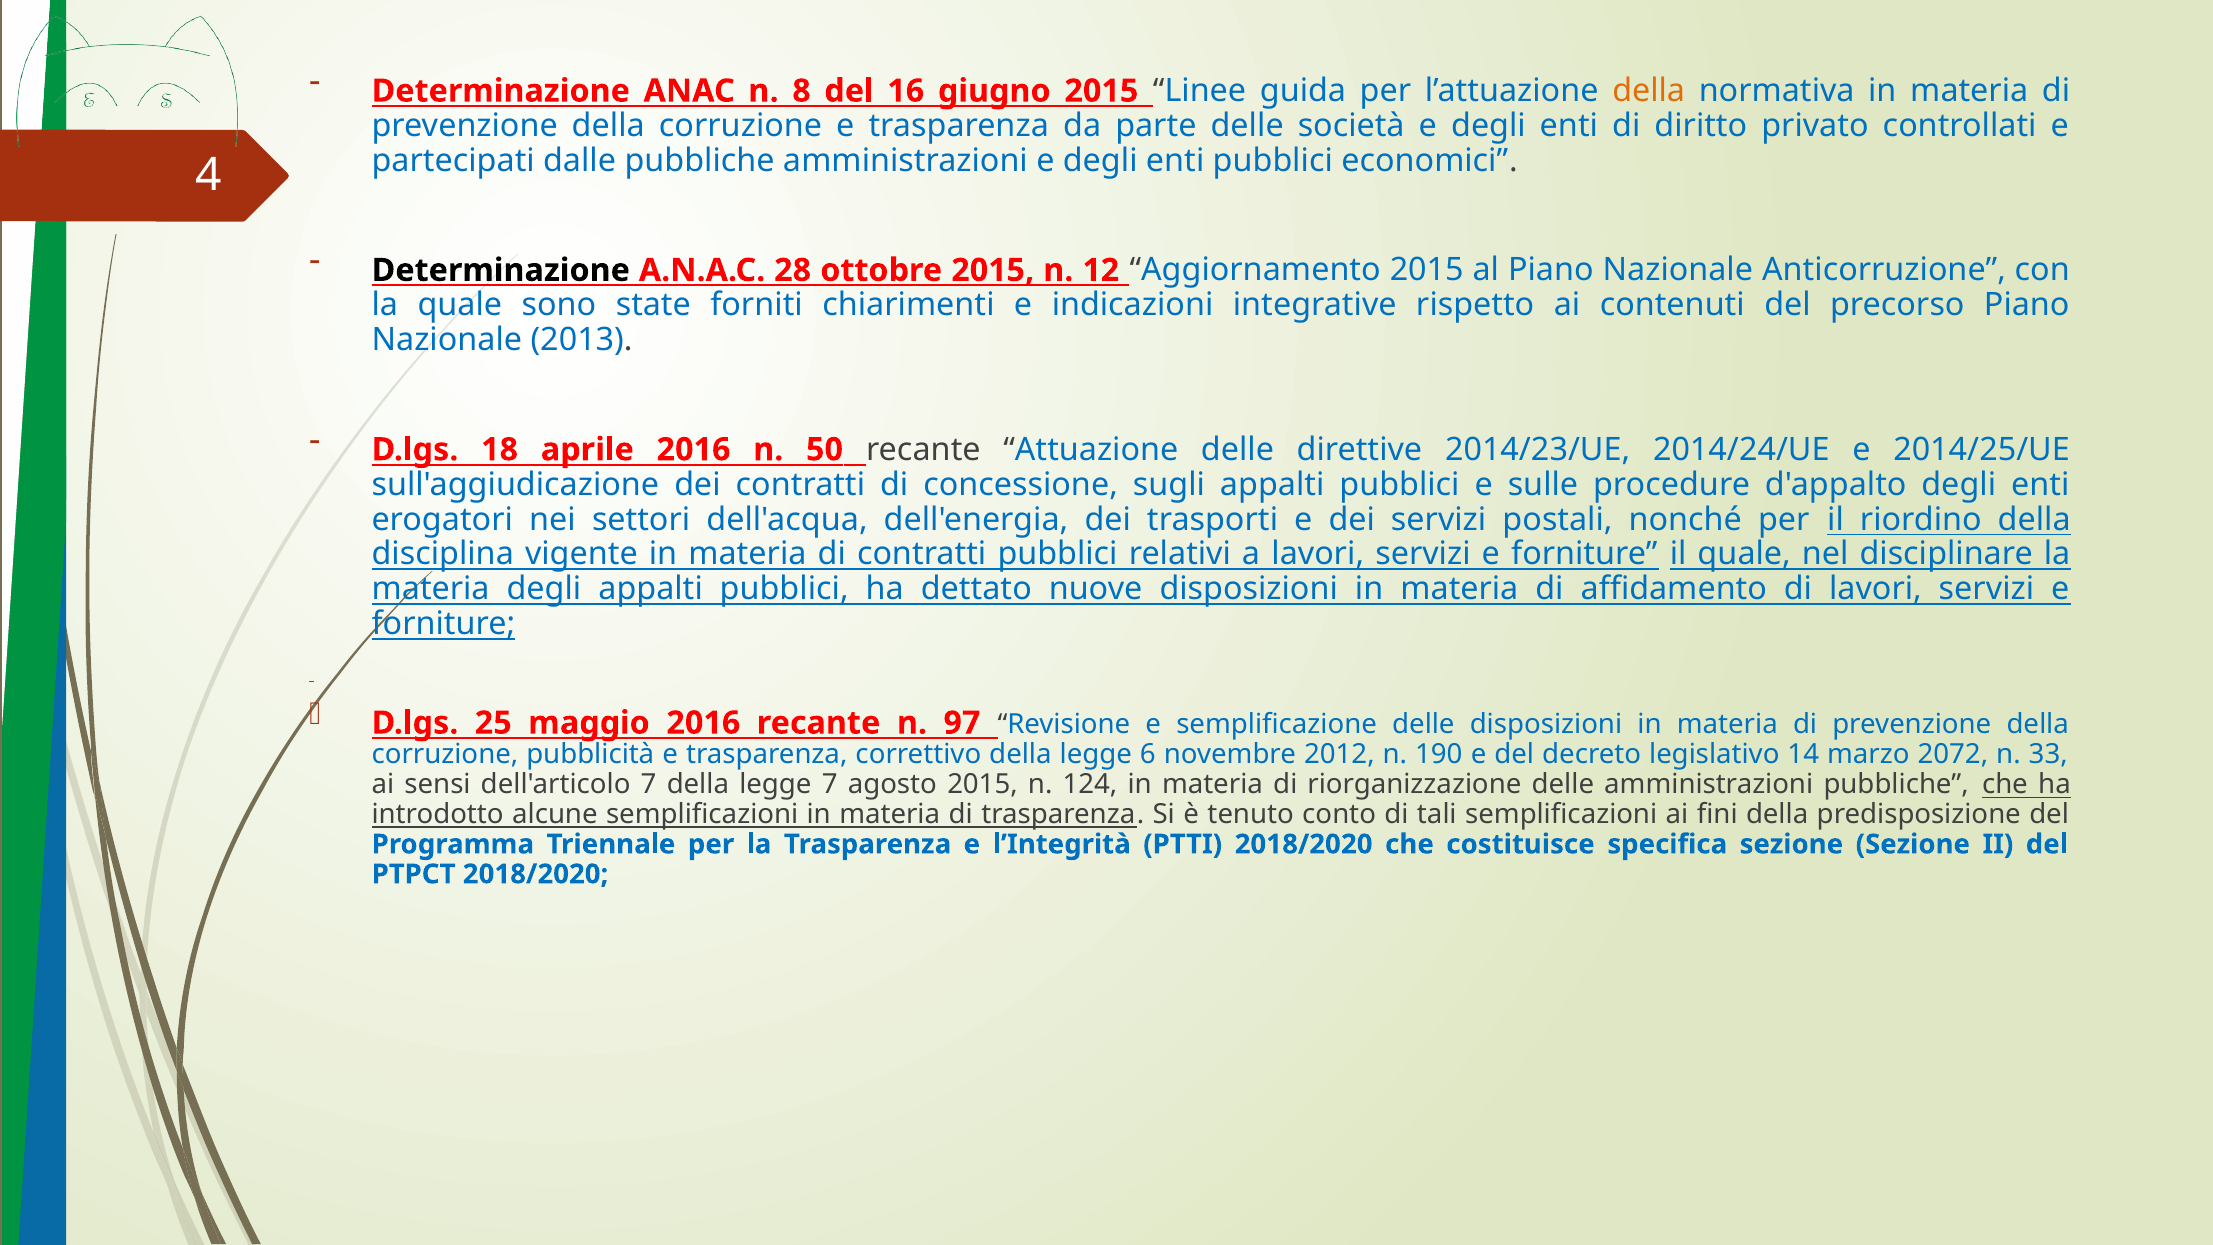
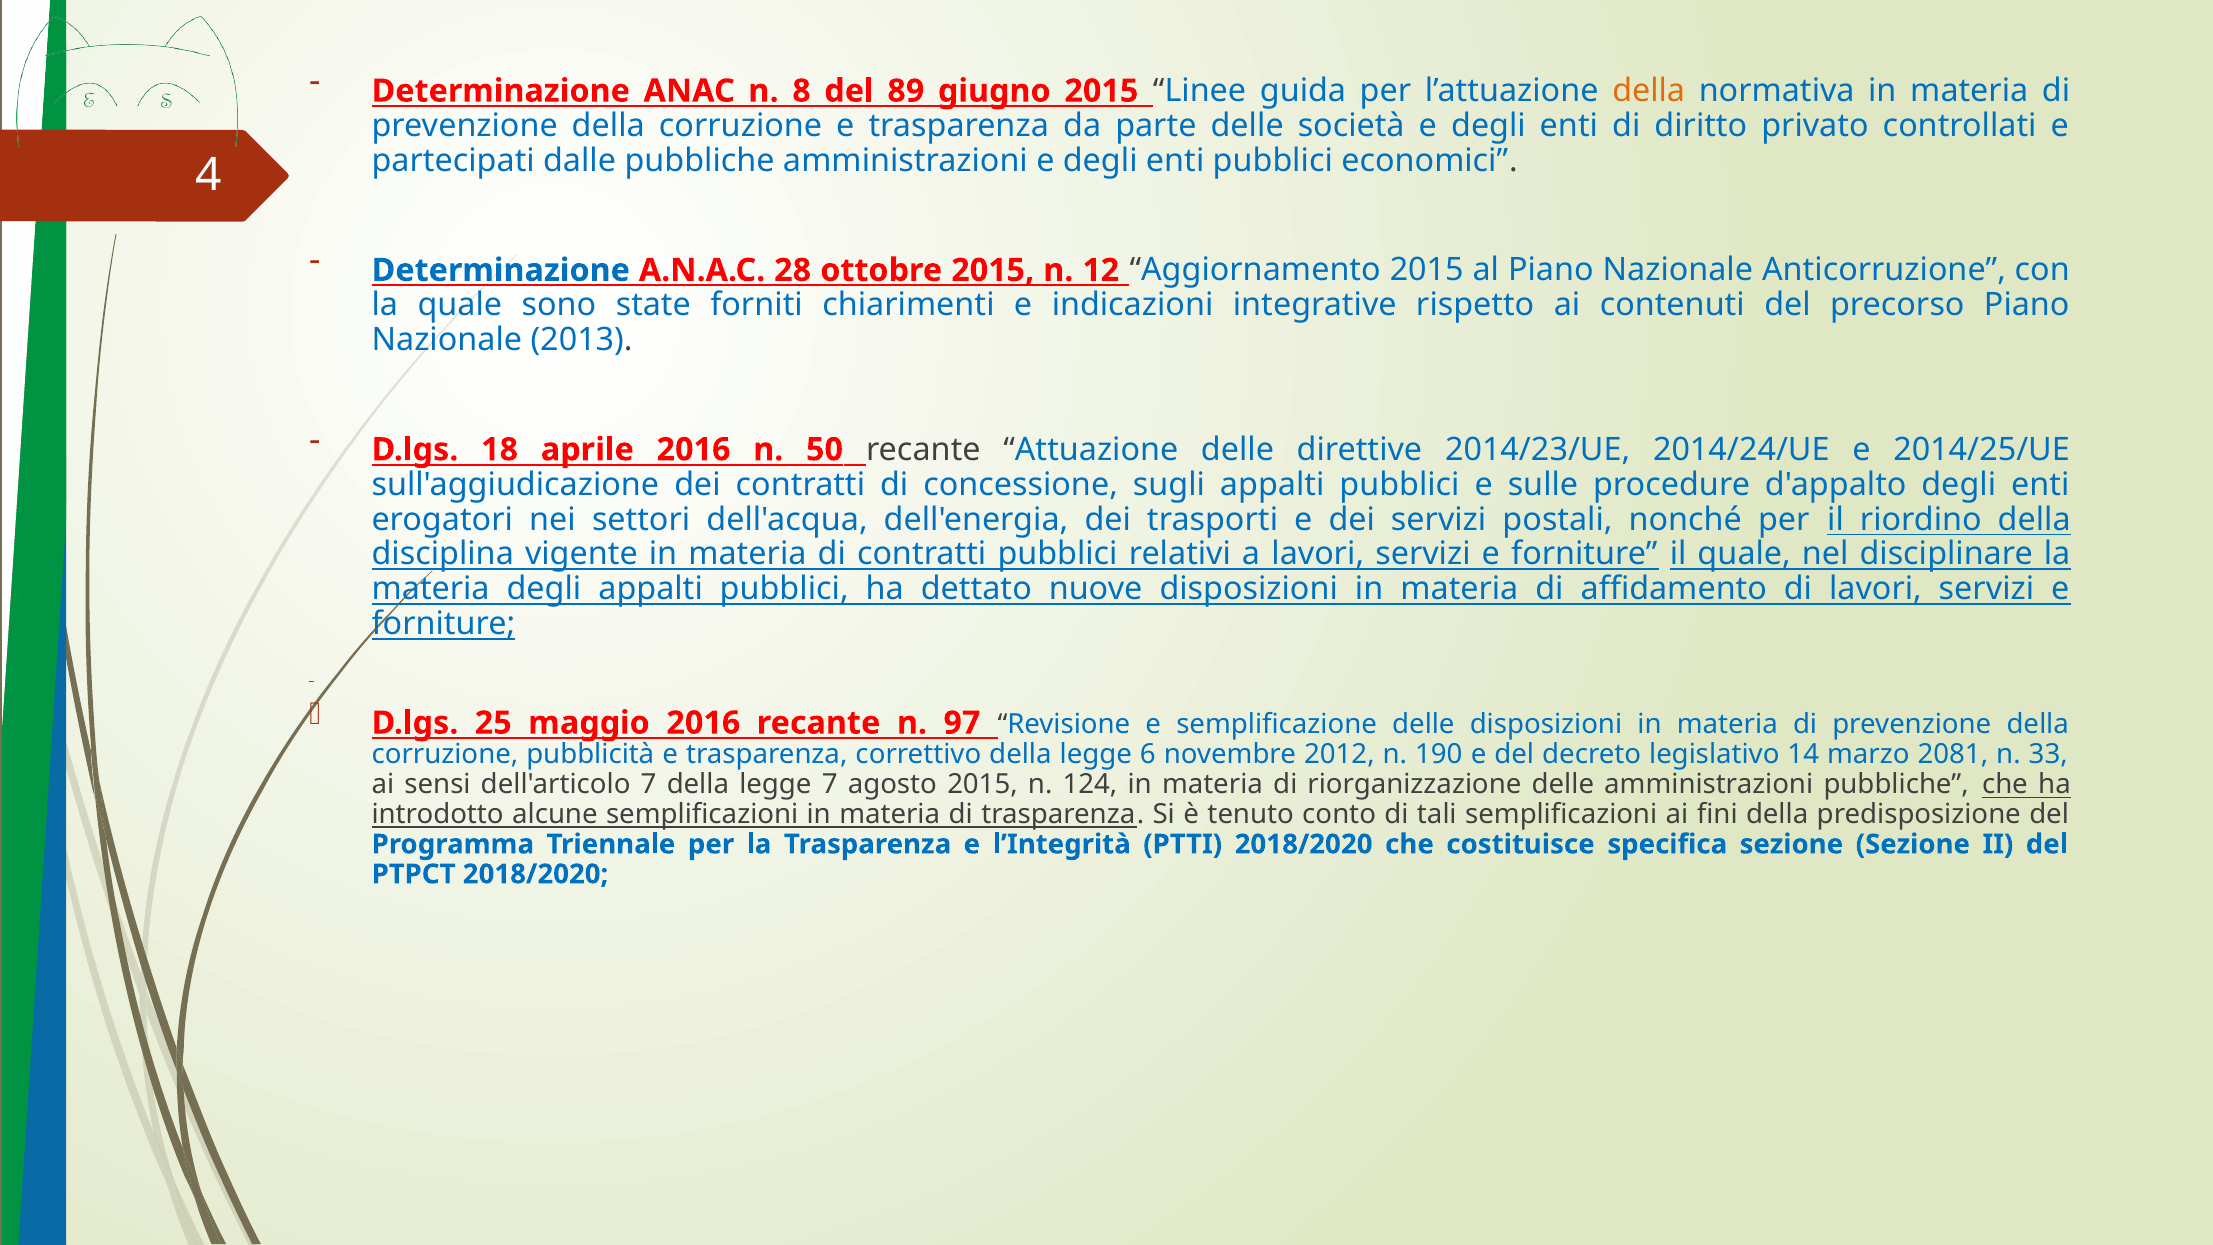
16: 16 -> 89 (906, 91)
Determinazione colour: black -> blue (501, 270)
2072: 2072 -> 2081 (1953, 755)
